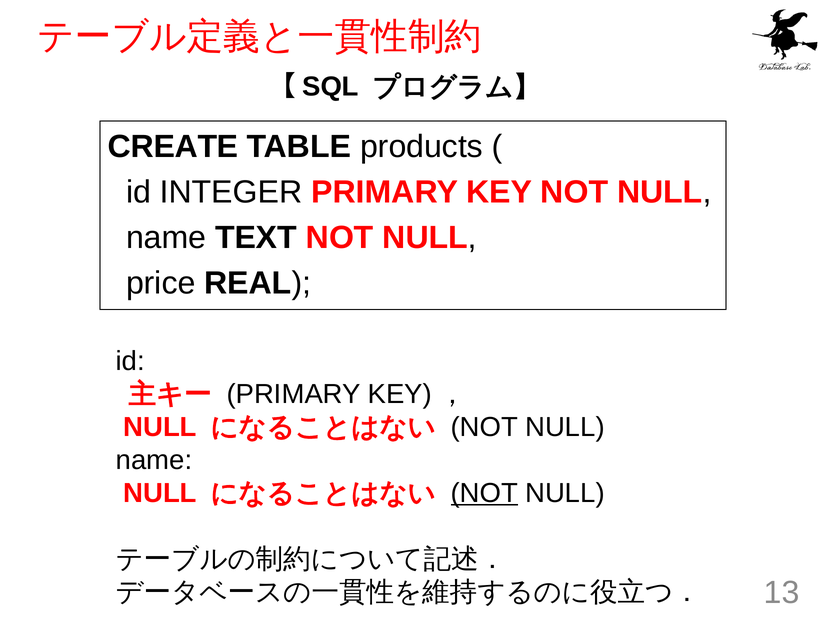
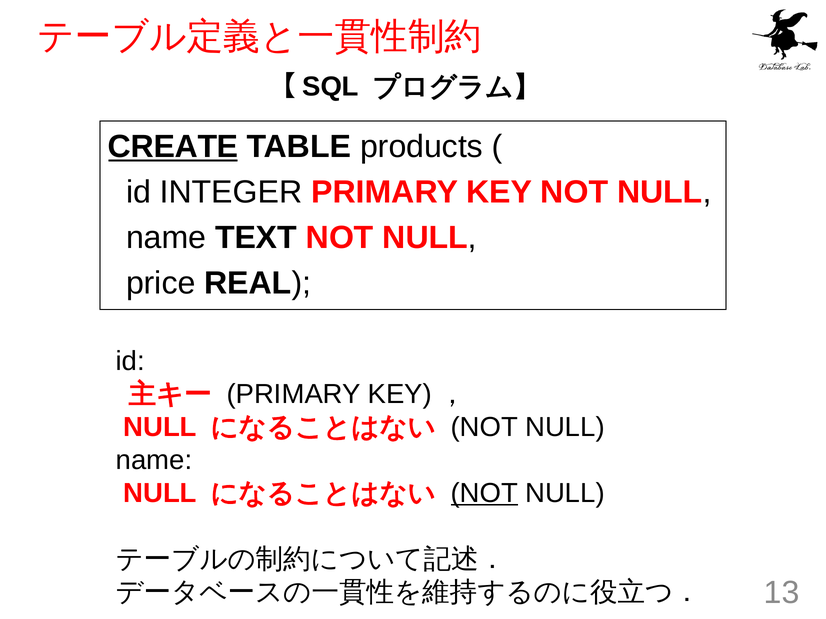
CREATE underline: none -> present (173, 147)
